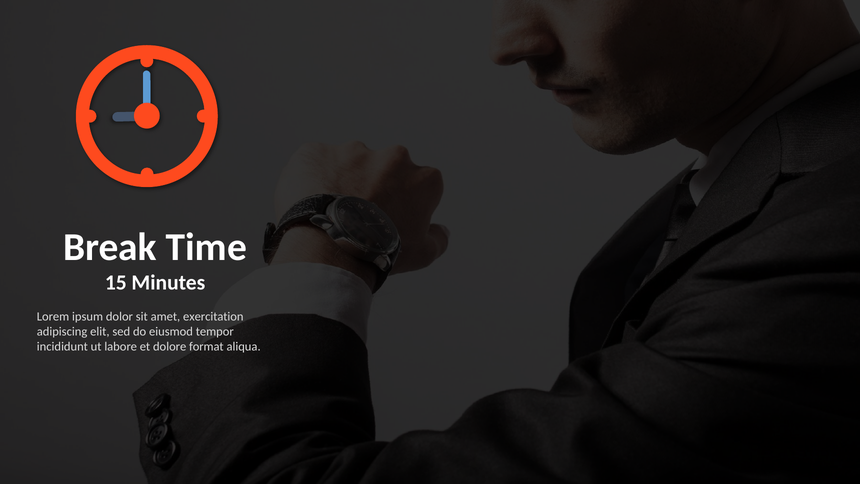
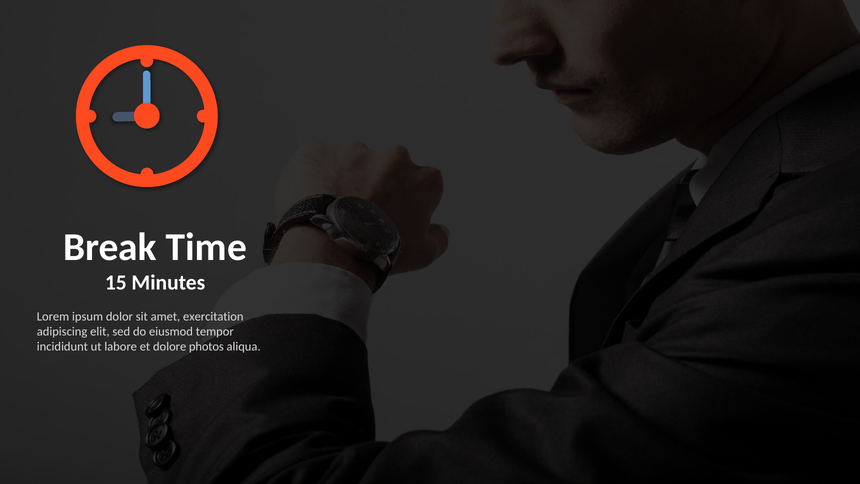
format: format -> photos (206, 346)
